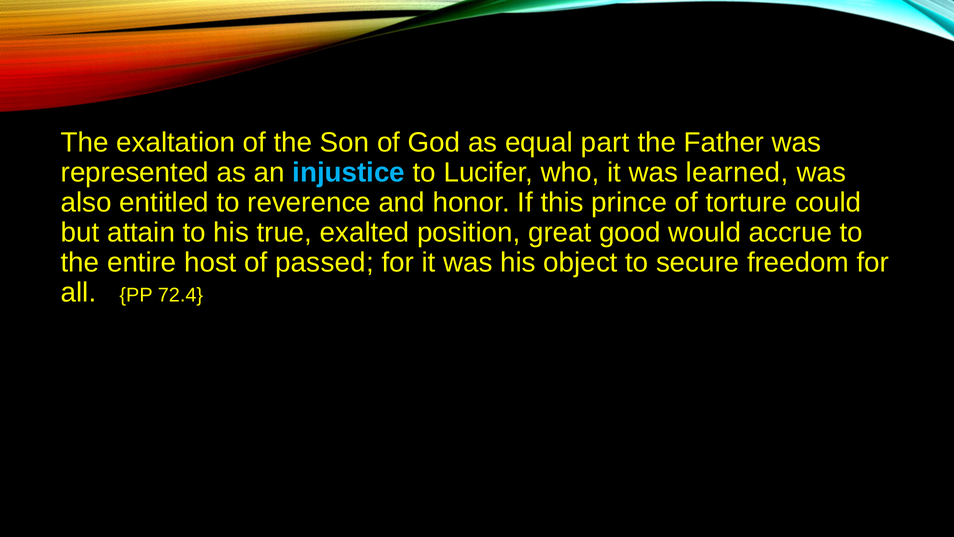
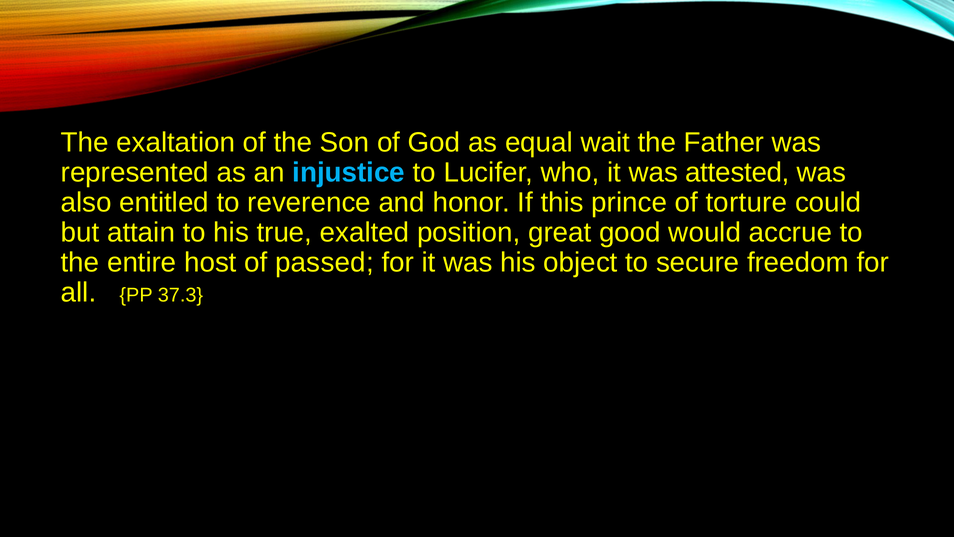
part: part -> wait (605, 143)
learned: learned -> attested (737, 173)
72.4: 72.4 -> 37.3 (180, 295)
